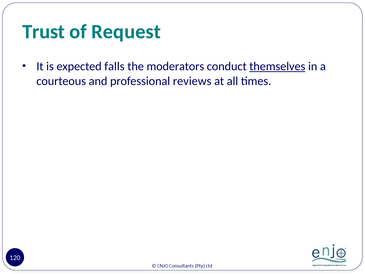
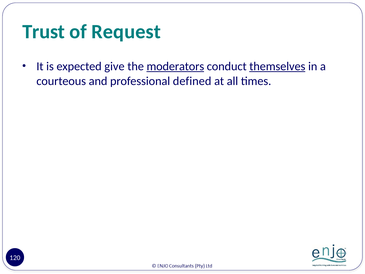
falls: falls -> give (114, 66)
moderators underline: none -> present (175, 66)
reviews: reviews -> defined (192, 81)
